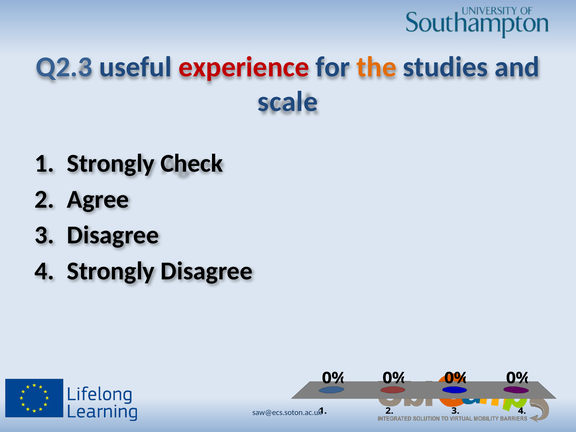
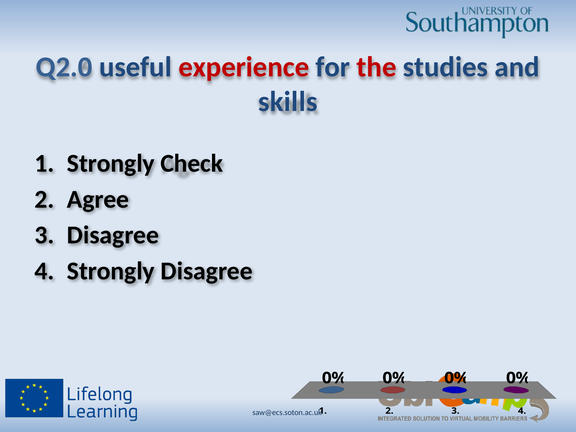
Q2.3: Q2.3 -> Q2.0 (64, 67)
the colour: orange -> red (377, 67)
scale: scale -> skills (288, 102)
